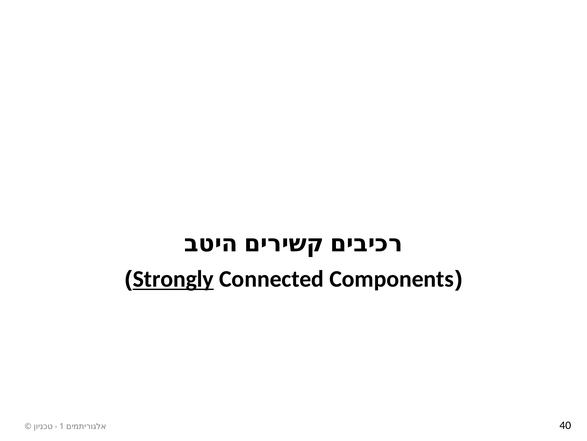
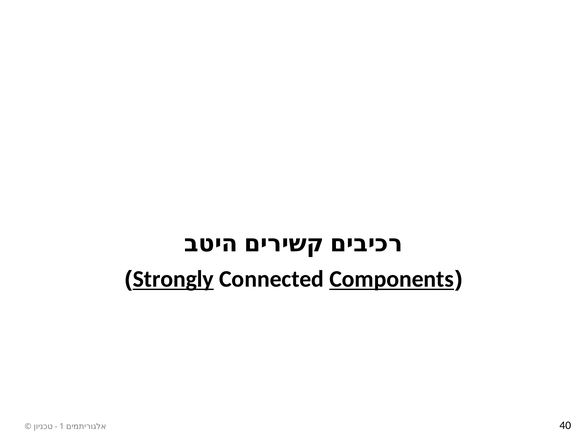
Components underline: none -> present (392, 279)
